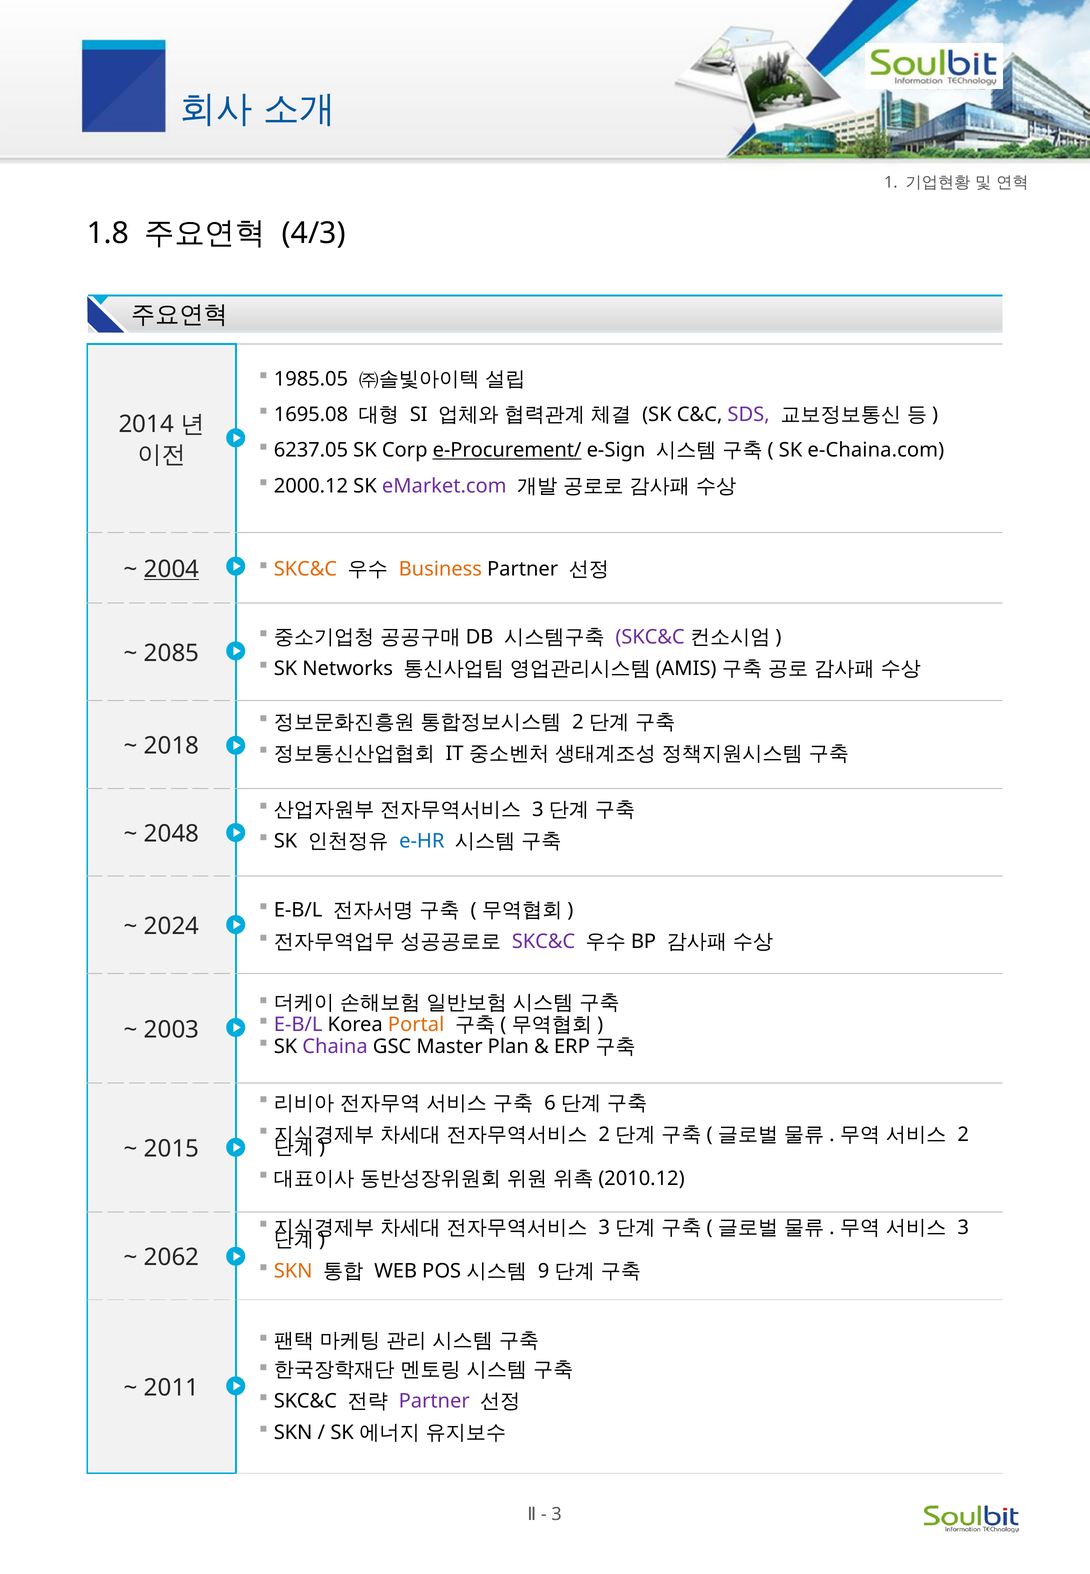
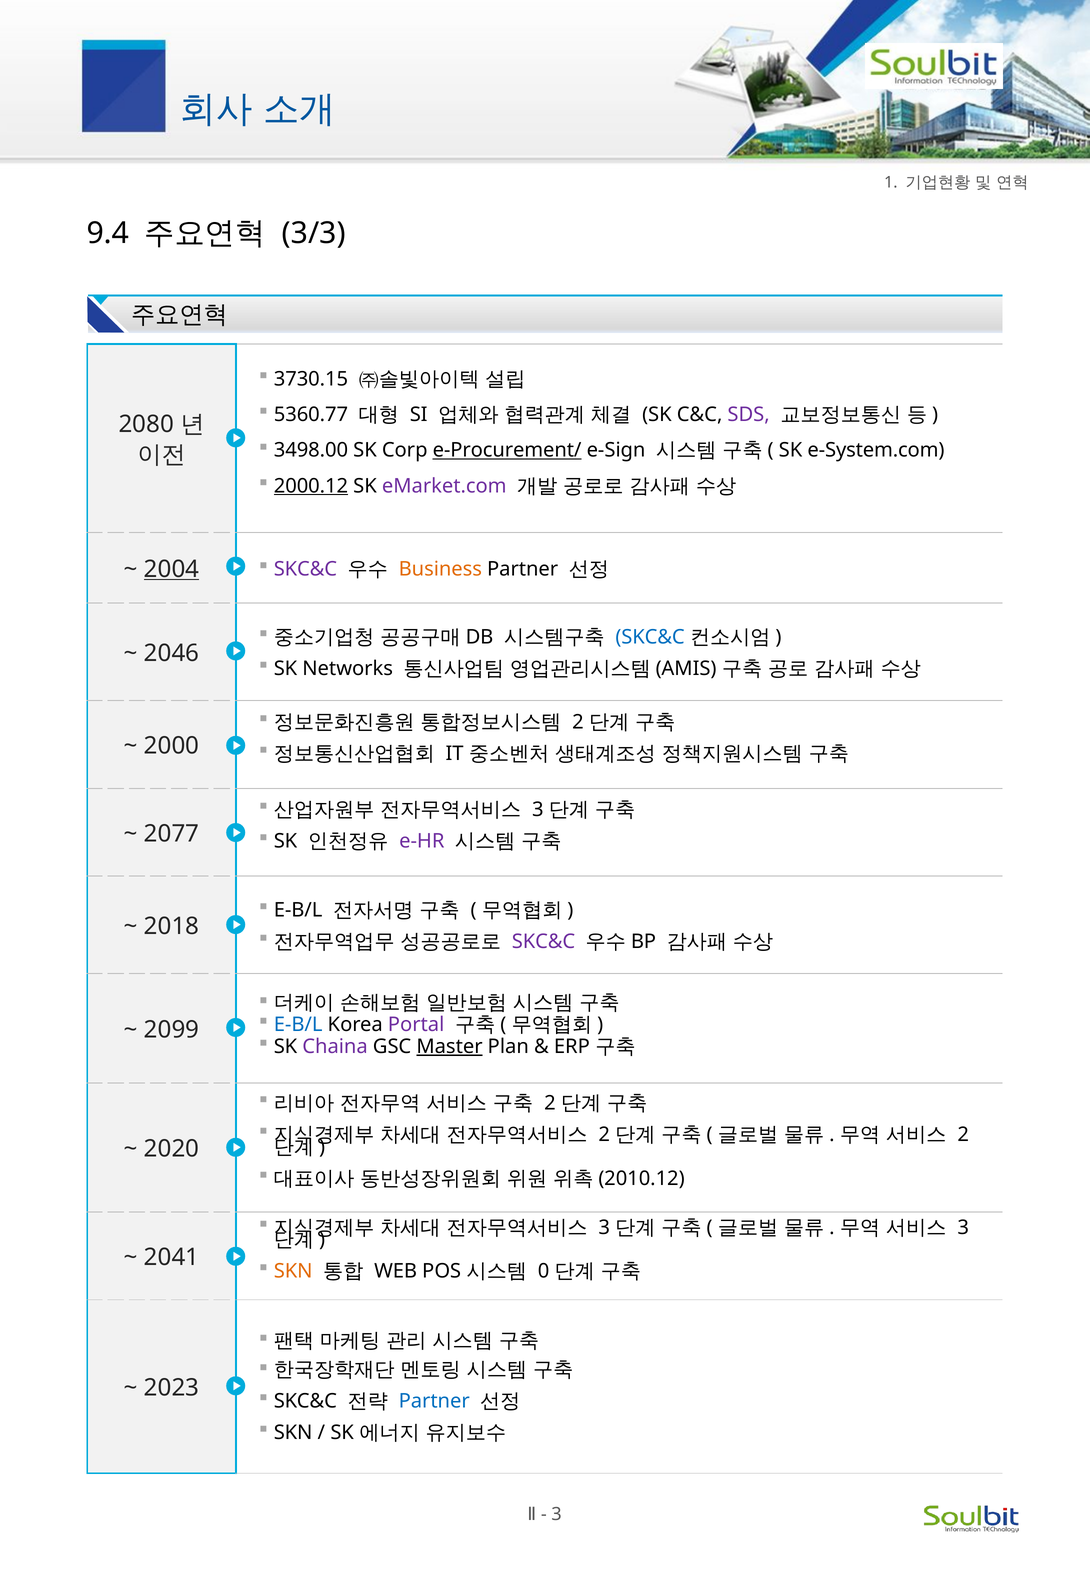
1.8: 1.8 -> 9.4 (108, 233)
4/3: 4/3 -> 3/3 (314, 233)
1985.05: 1985.05 -> 3730.15 (311, 379)
1695.08: 1695.08 -> 5360.77 (311, 415)
2014: 2014 -> 2080 (146, 424)
6237.05: 6237.05 -> 3498.00 (311, 450)
e-Chaina.com: e-Chaina.com -> e-System.com (876, 450)
2000.12 underline: none -> present (311, 486)
SKC&C colour: orange -> purple (305, 569)
SKC&C colour: purple -> blue (650, 637)
2085: 2085 -> 2046 (172, 653)
2018: 2018 -> 2000 (172, 746)
2048: 2048 -> 2077 (172, 834)
e-HR colour: blue -> purple (422, 842)
2024: 2024 -> 2018 (172, 927)
E-B/L colour: purple -> blue (298, 1025)
Portal colour: orange -> purple (416, 1025)
2003: 2003 -> 2099 (172, 1030)
Master underline: none -> present (450, 1047)
6: 6 -> 2 (550, 1103)
2015: 2015 -> 2020 (172, 1149)
2062: 2062 -> 2041 (172, 1258)
9: 9 -> 0 (544, 1271)
2011: 2011 -> 2023 (172, 1388)
Partner colour: purple -> blue (434, 1401)
